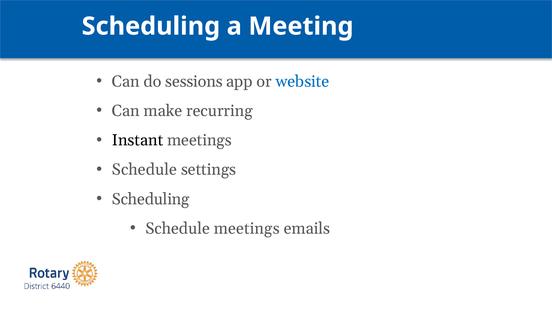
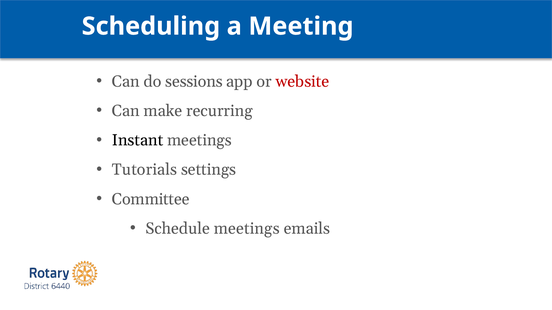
website colour: blue -> red (302, 82)
Schedule: Schedule -> Tutorials (145, 170)
Scheduling: Scheduling -> Committee (151, 199)
